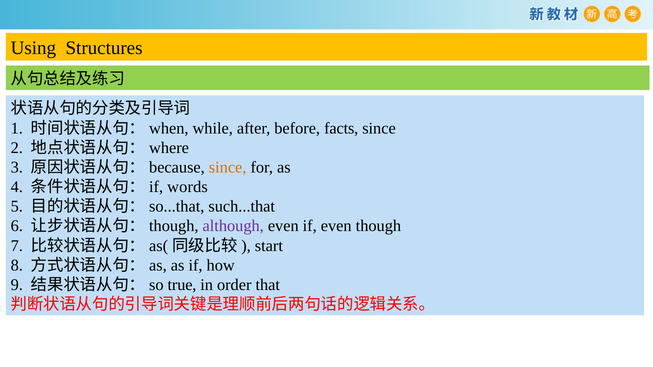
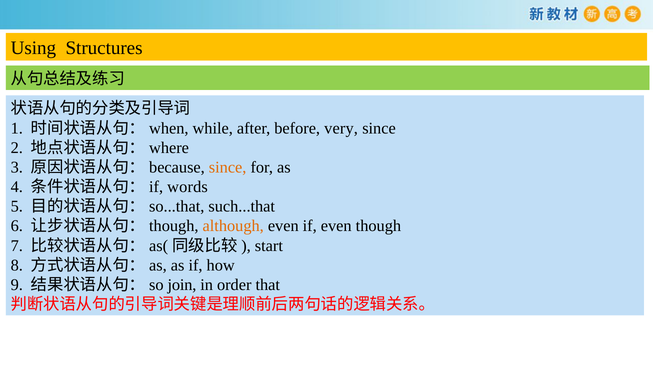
facts: facts -> very (341, 128)
although colour: purple -> orange (233, 226)
true: true -> join (182, 285)
